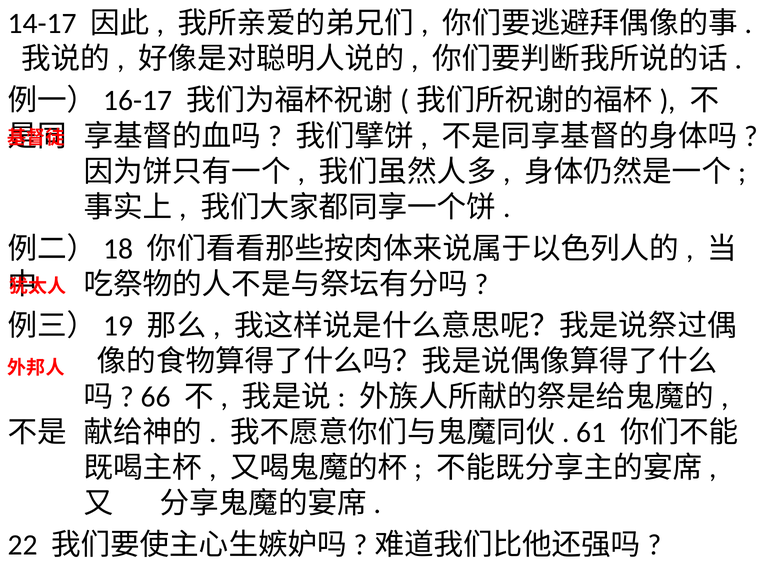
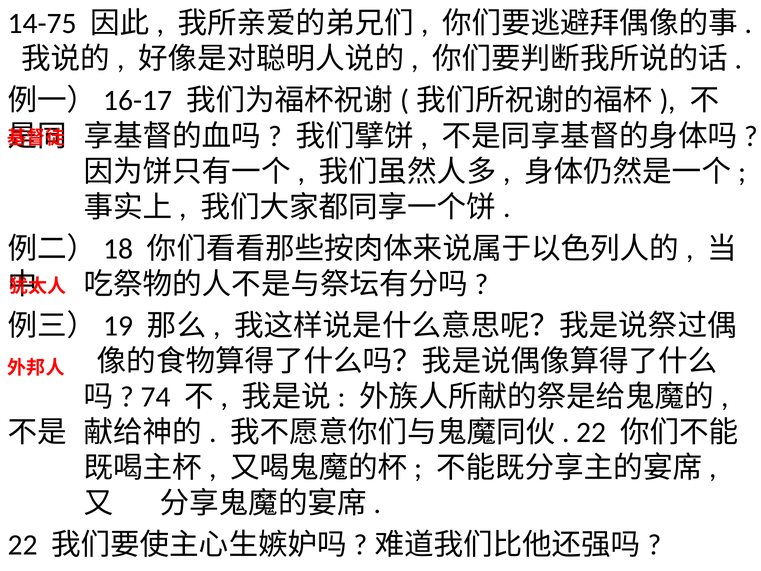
14-17: 14-17 -> 14-75 (42, 24)
66: 66 -> 74 (156, 397)
61: 61 -> 22 (591, 432)
